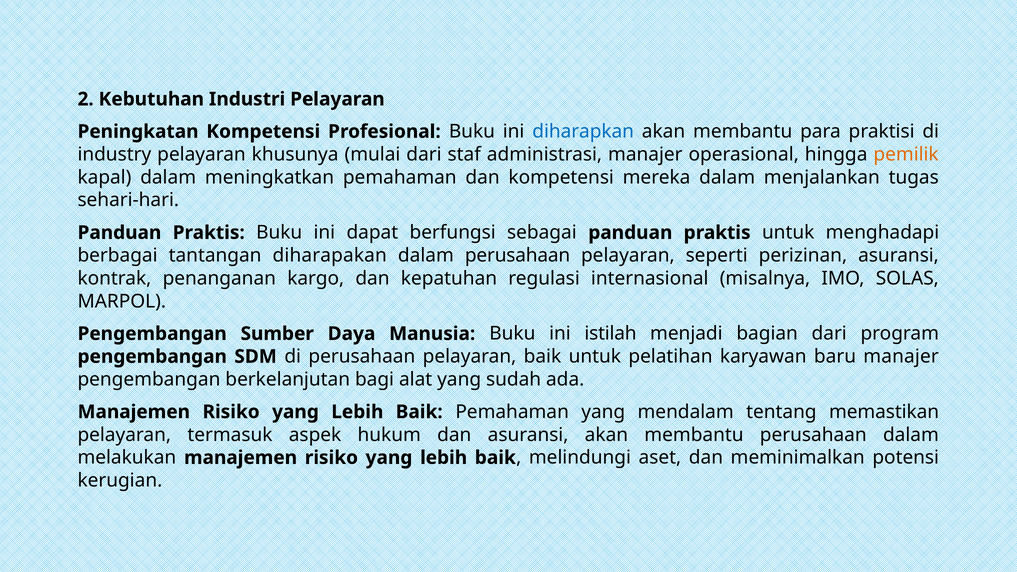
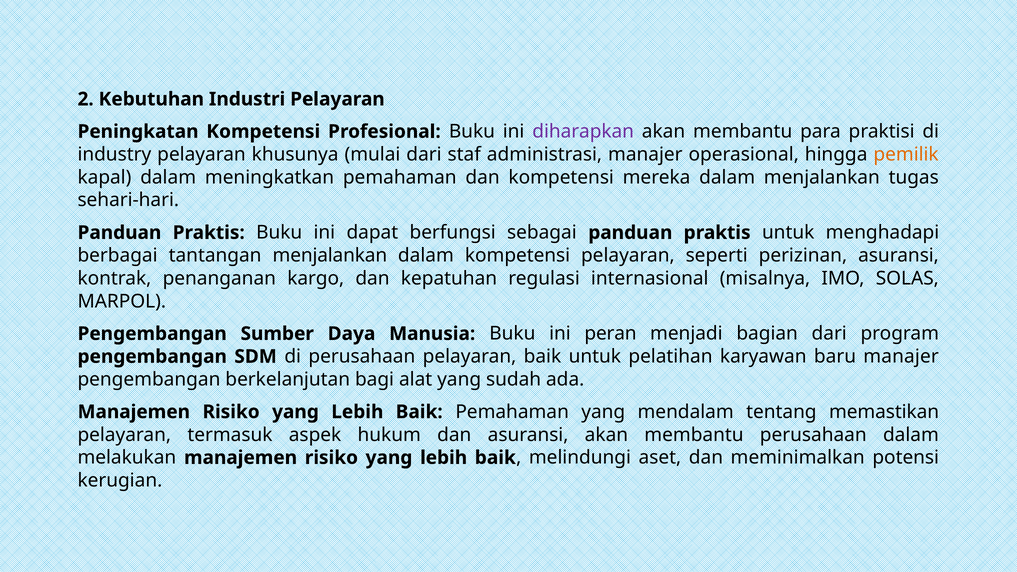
diharapkan colour: blue -> purple (583, 132)
tantangan diharapakan: diharapakan -> menjalankan (330, 256)
dalam perusahaan: perusahaan -> kompetensi (518, 256)
istilah: istilah -> peran (611, 334)
